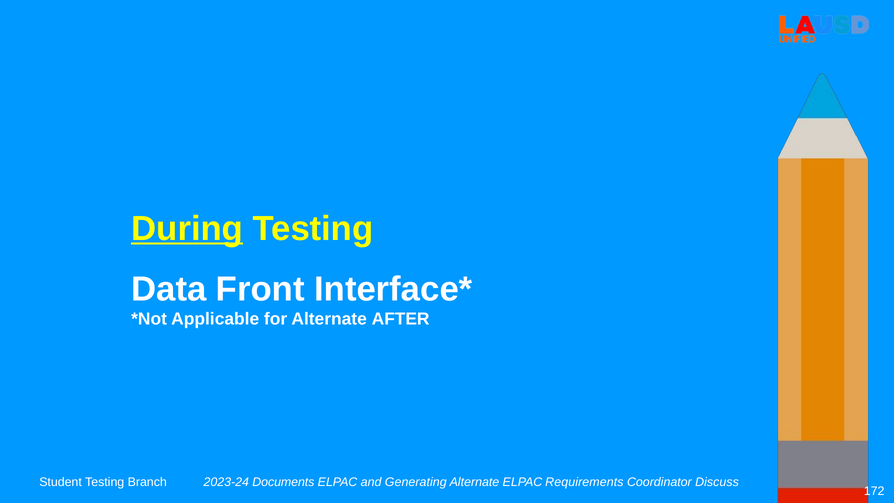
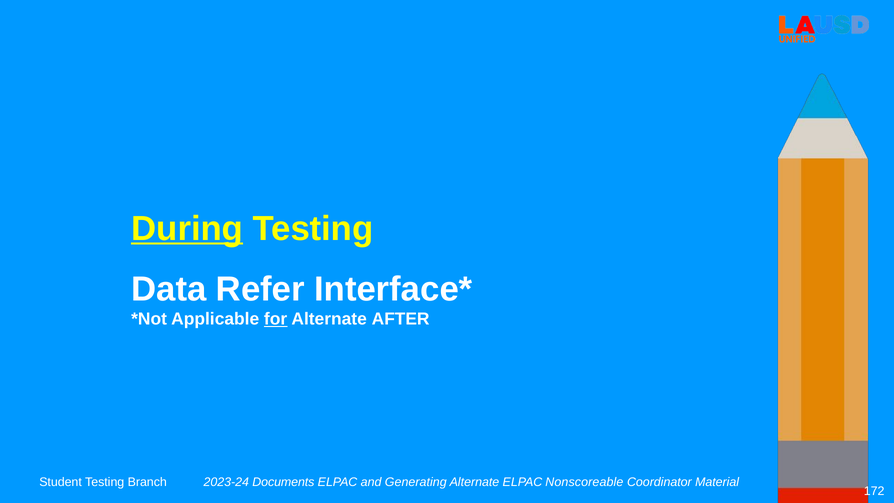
Front: Front -> Refer (260, 289)
for underline: none -> present (276, 319)
Requirements: Requirements -> Nonscoreable (584, 482)
Discuss: Discuss -> Material (717, 482)
